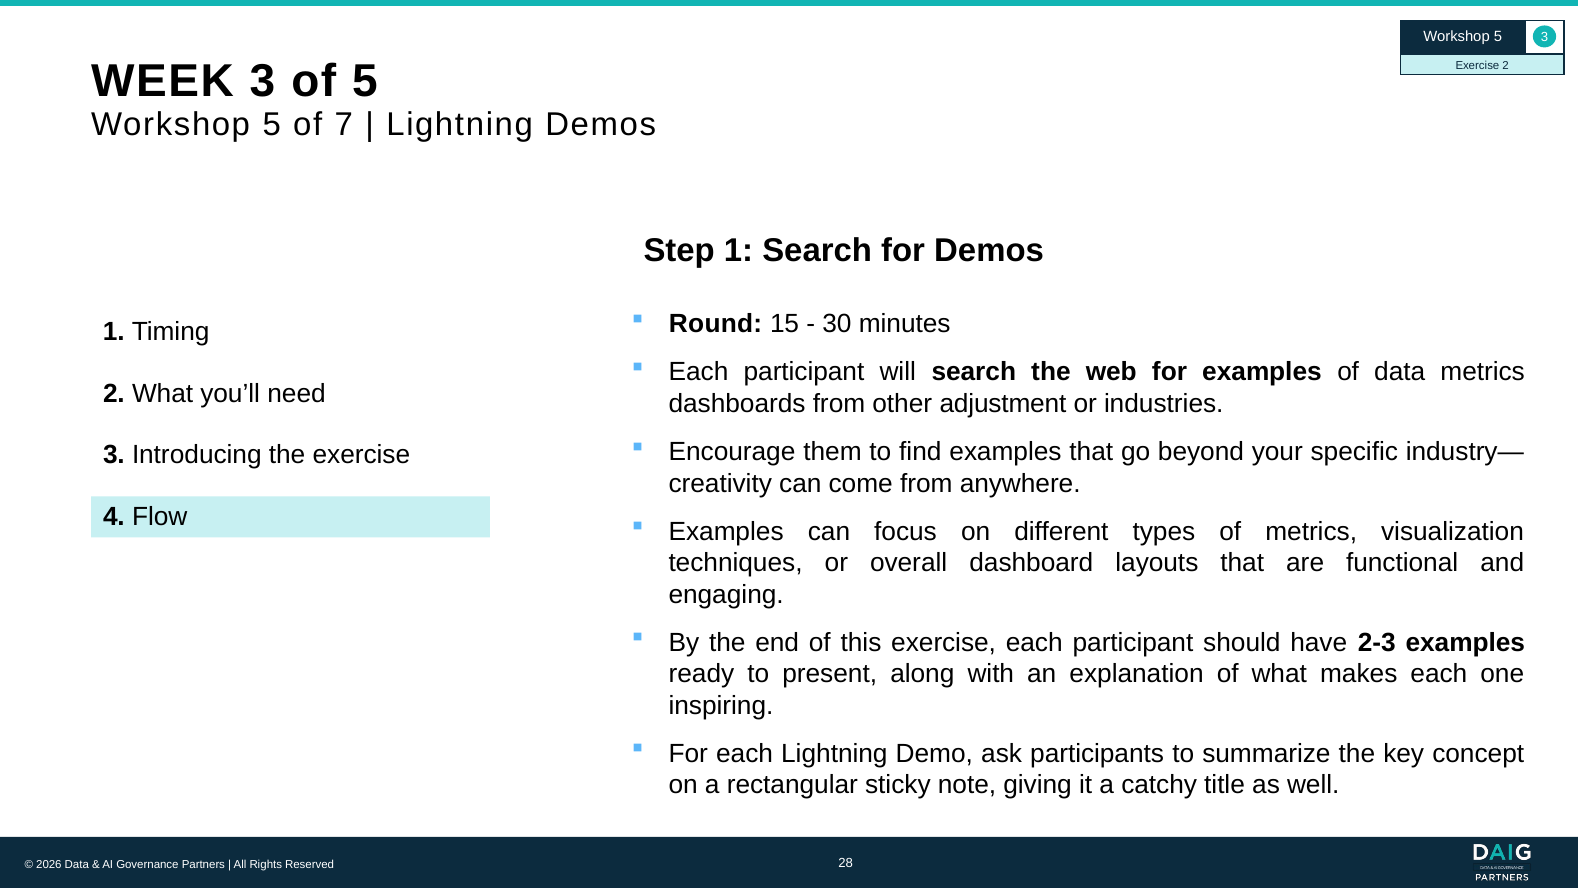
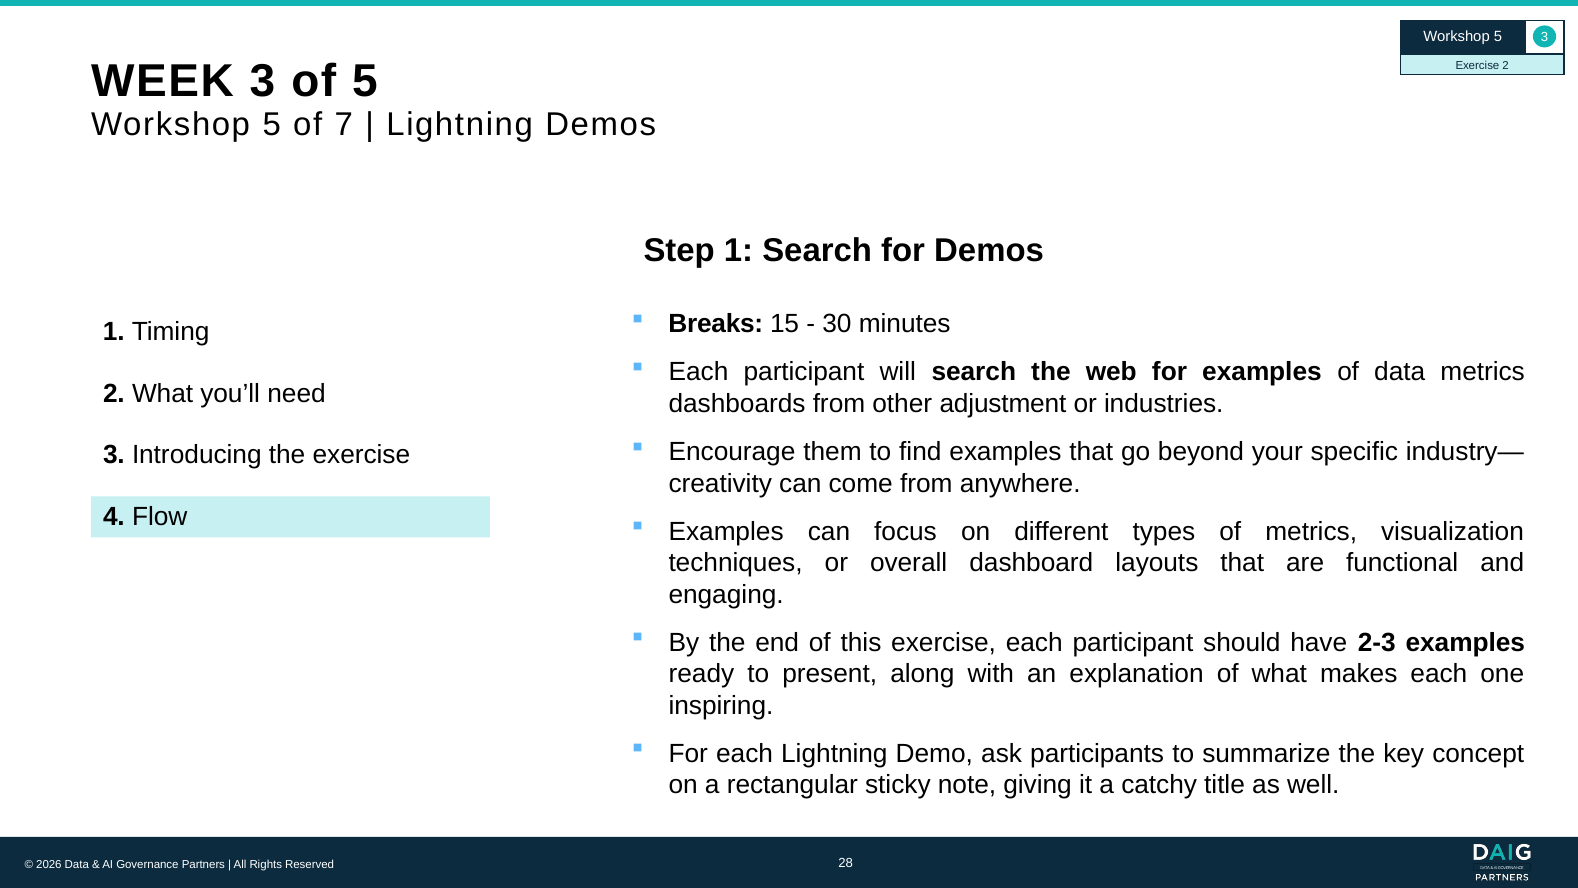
Round: Round -> Breaks (716, 324)
